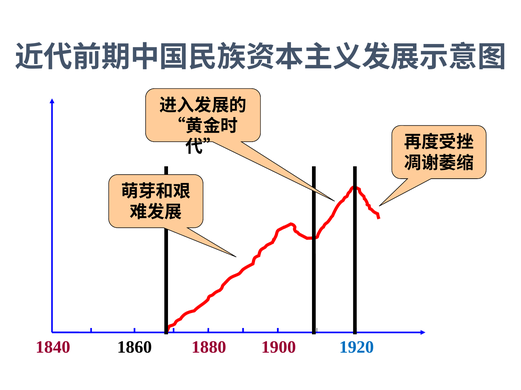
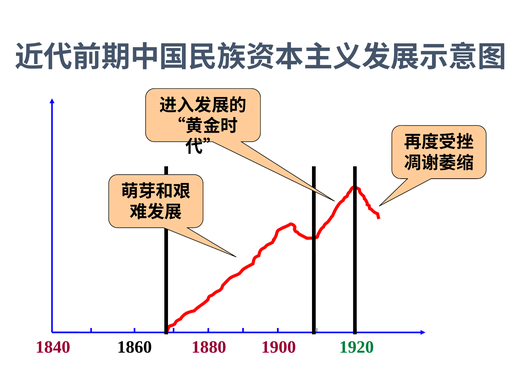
1920 colour: blue -> green (357, 348)
